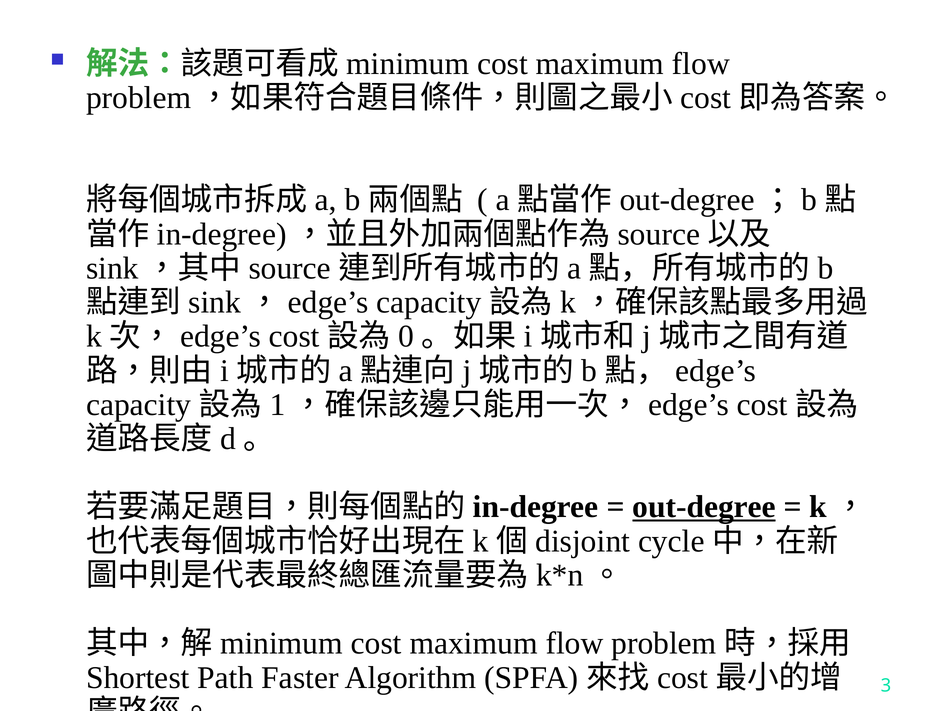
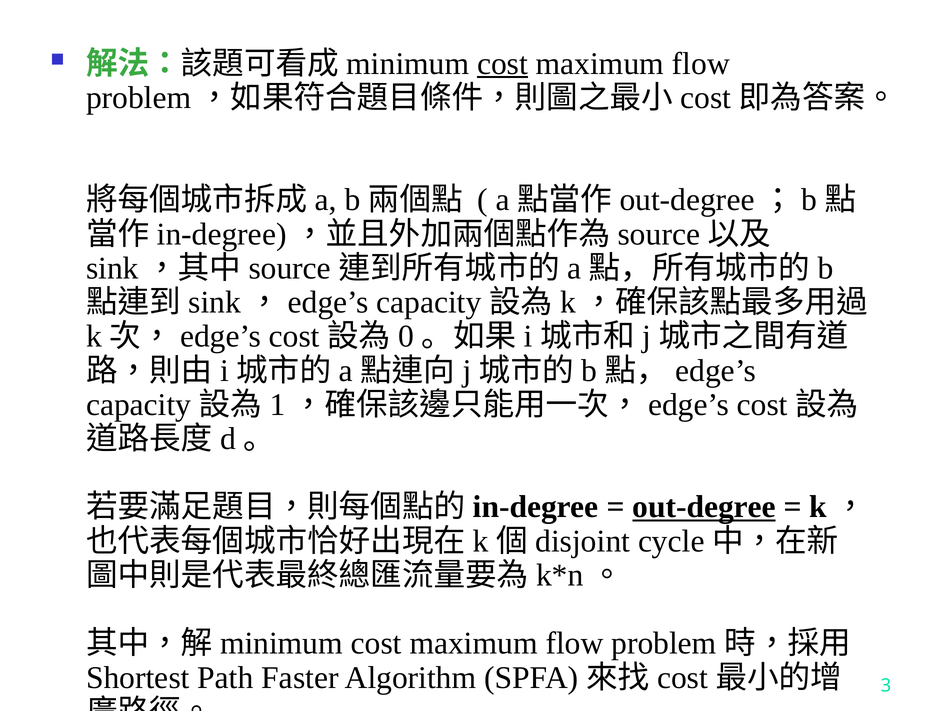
cost underline: none -> present (503, 64)
